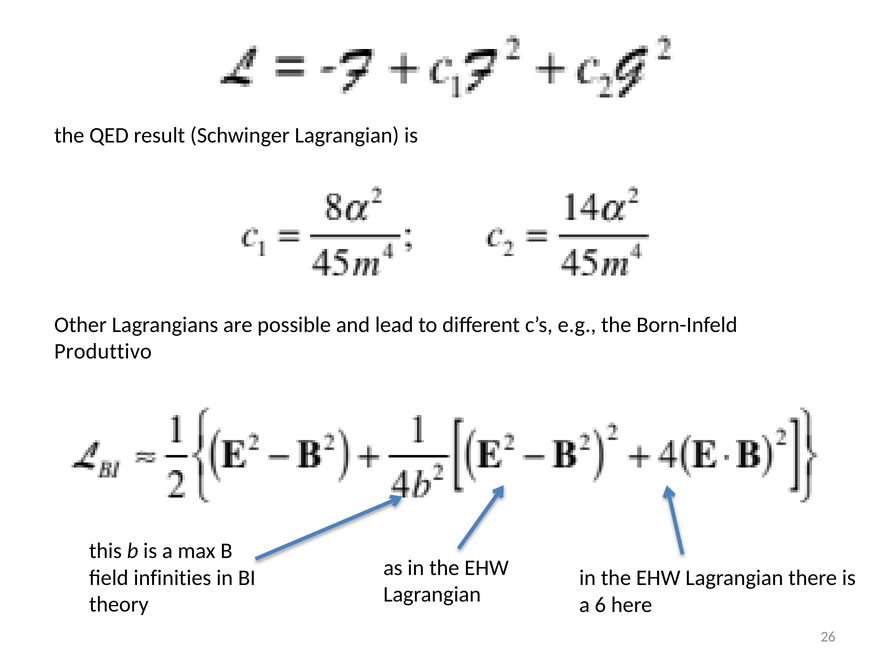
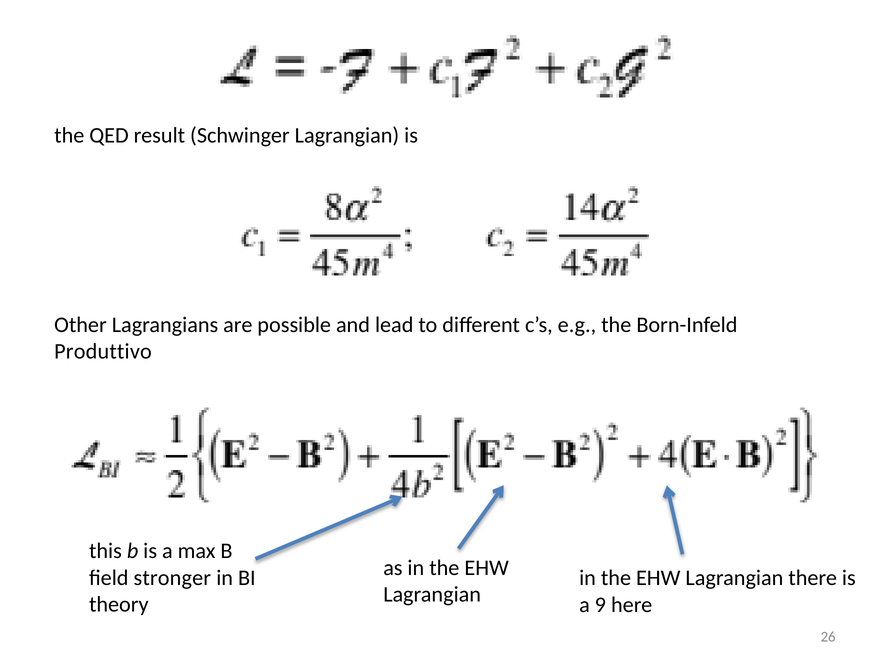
infinities: infinities -> stronger (172, 578)
6: 6 -> 9 (600, 605)
